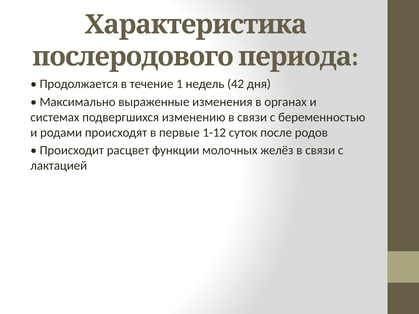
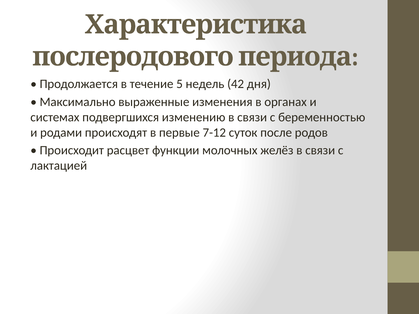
1: 1 -> 5 (180, 84)
1-12: 1-12 -> 7-12 (214, 133)
